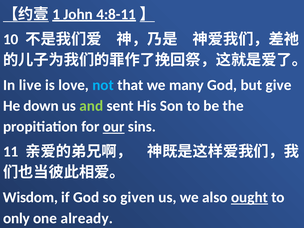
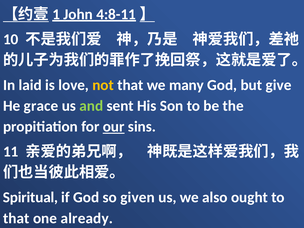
live: live -> laid (30, 85)
not colour: light blue -> yellow (103, 85)
down: down -> grace (41, 106)
Wisdom: Wisdom -> Spiritual (30, 197)
ought underline: present -> none (249, 197)
only: only -> that (16, 218)
